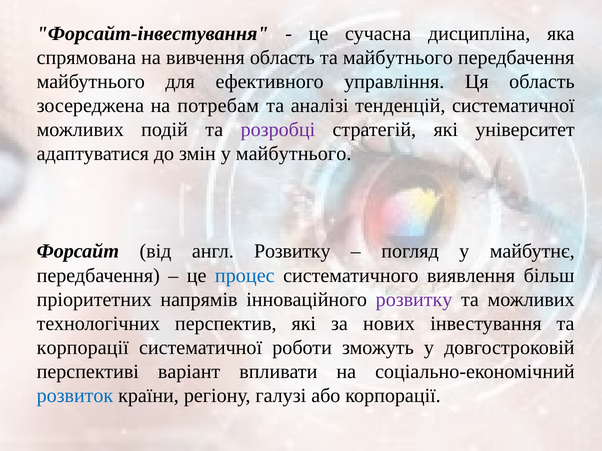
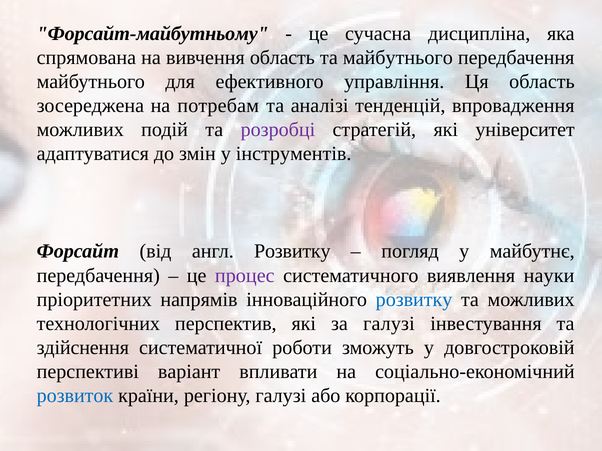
Форсайт-інвестування: Форсайт-інвестування -> Форсайт-майбутньому (153, 34)
тенденцій систематичної: систематичної -> впровадження (513, 106)
у майбутнього: майбутнього -> інструментів (294, 154)
процес colour: blue -> purple (245, 276)
більш: більш -> науки (549, 276)
розвитку colour: purple -> blue (414, 300)
за нових: нових -> галузі (389, 324)
корпорації: корпорації -> здійснення (83, 348)
